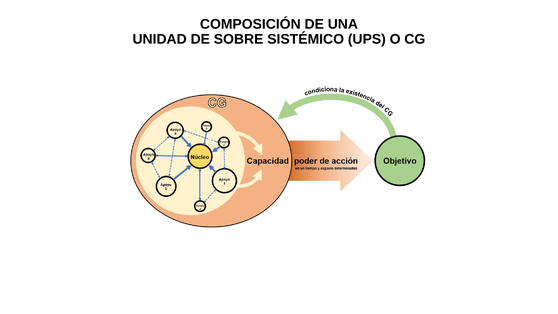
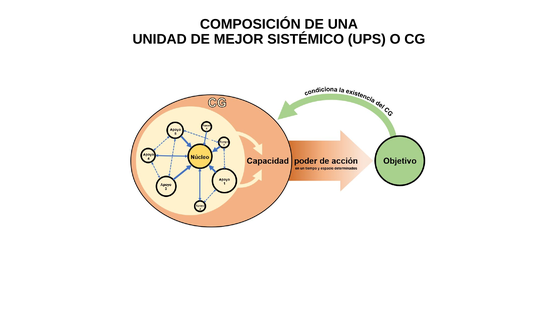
SOBRE: SOBRE -> MEJOR (239, 39)
